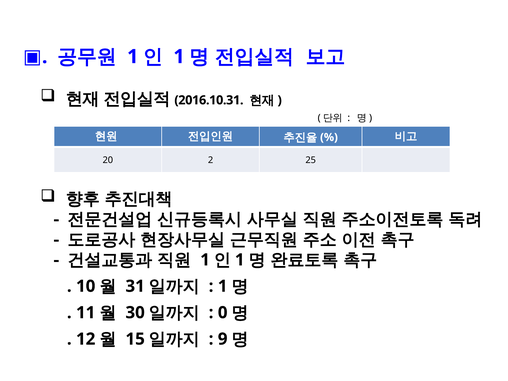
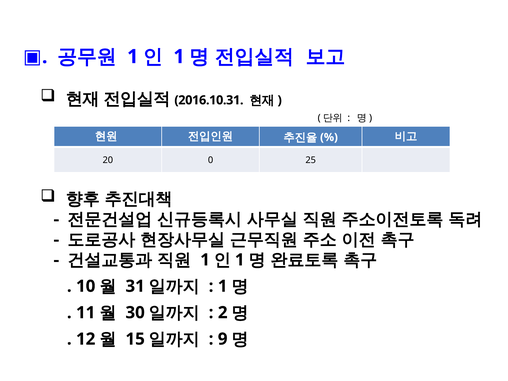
2: 2 -> 0 (211, 160)
0: 0 -> 2 (223, 313)
